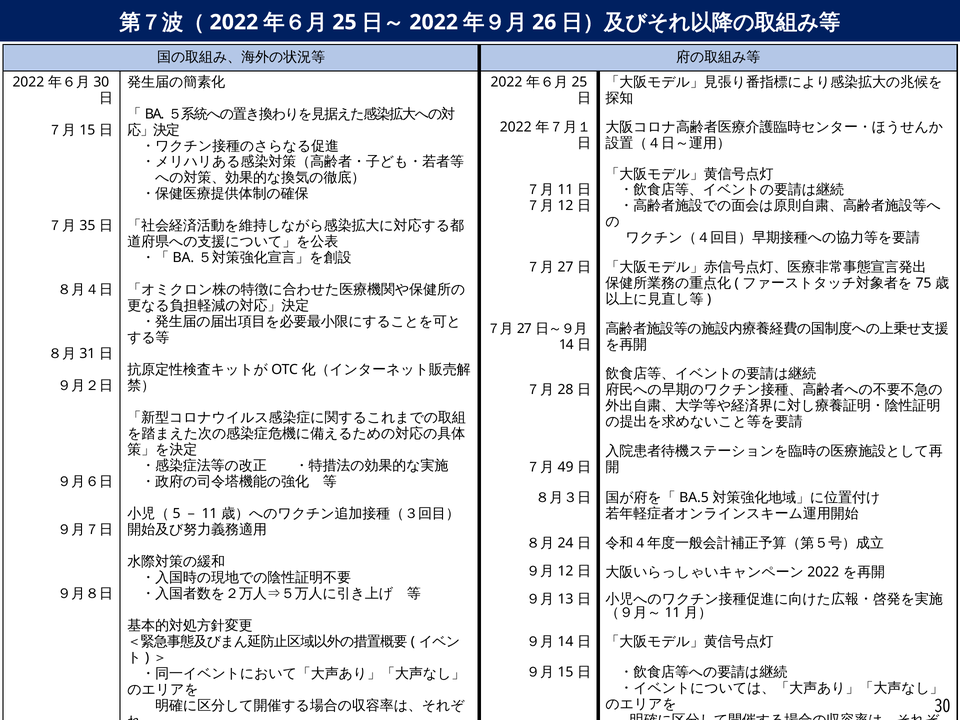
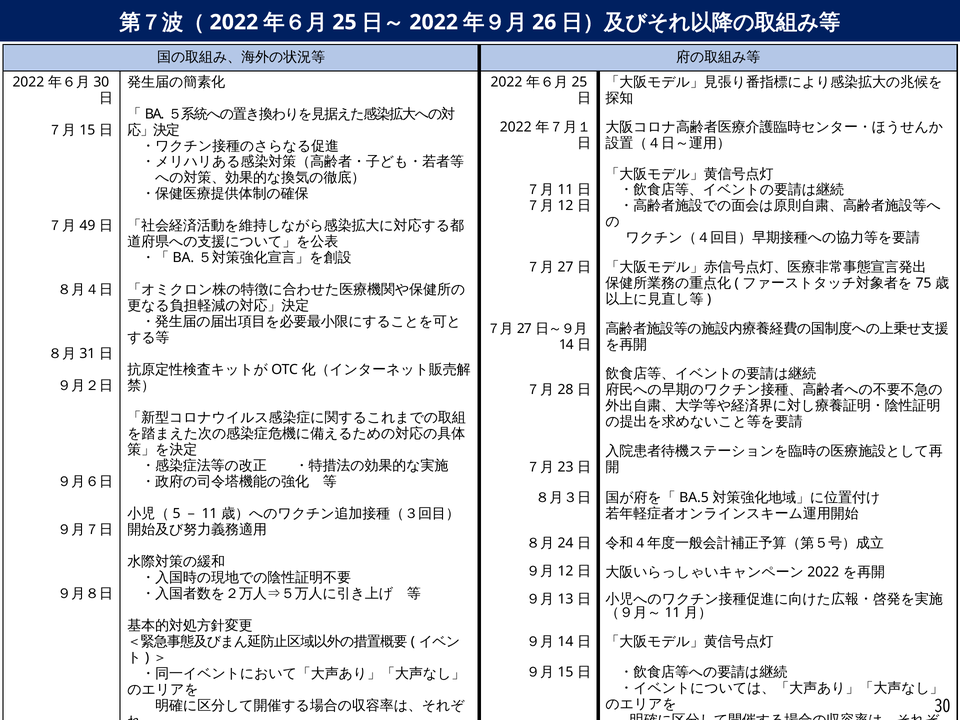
35: 35 -> 49 (87, 226)
49: 49 -> 23 (566, 467)
